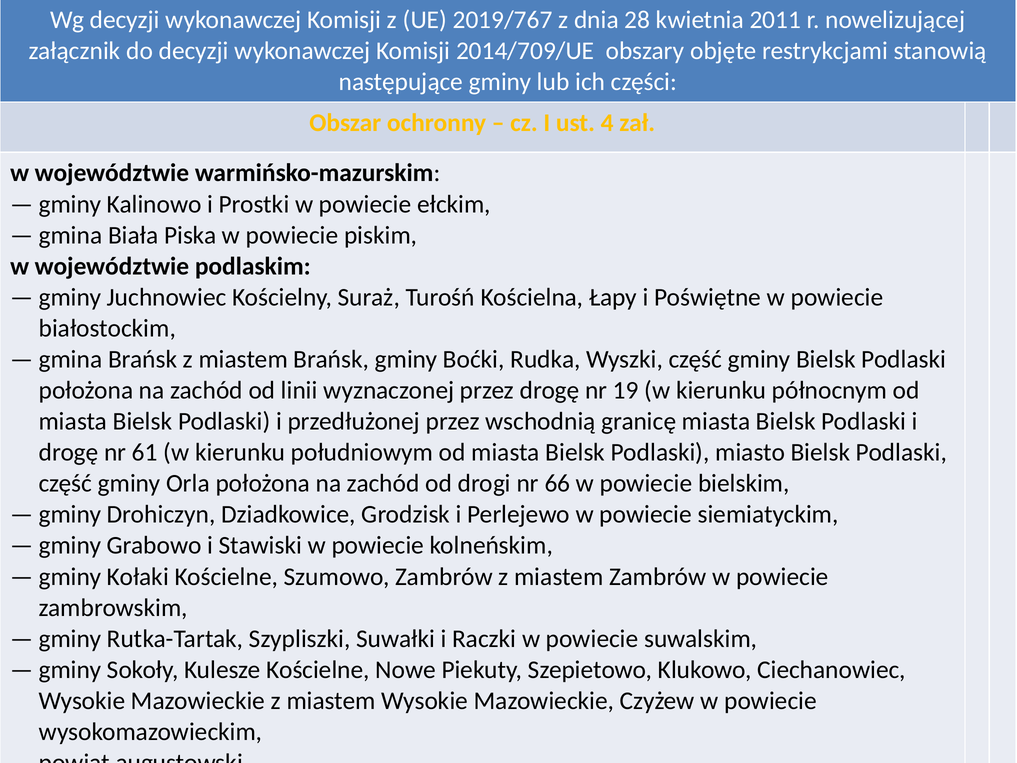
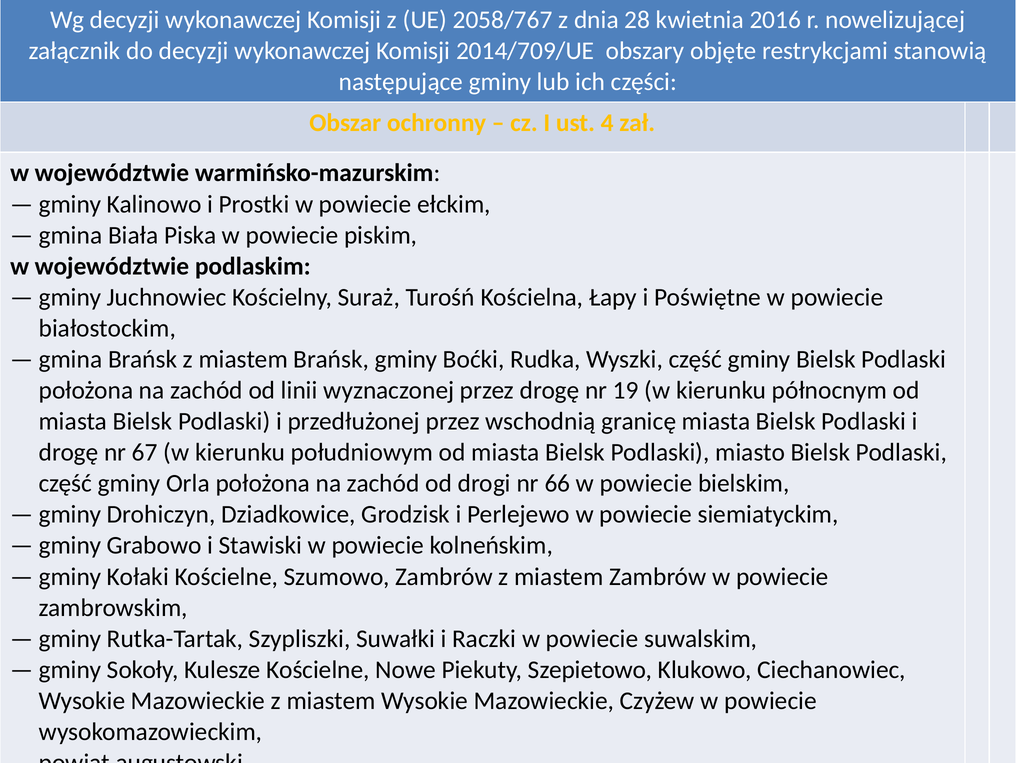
2019/767: 2019/767 -> 2058/767 (503, 20)
2011: 2011 -> 2016 (775, 20)
61: 61 -> 67 (145, 452)
